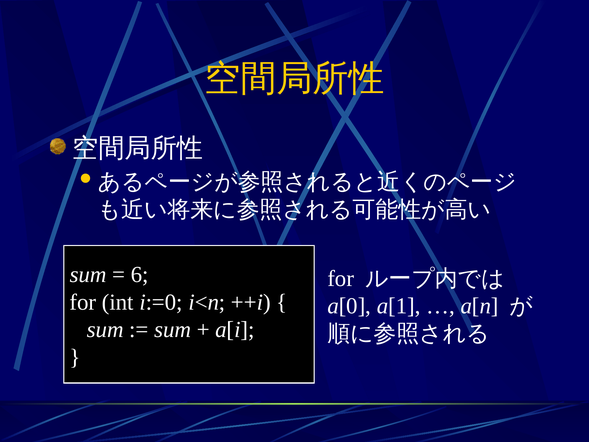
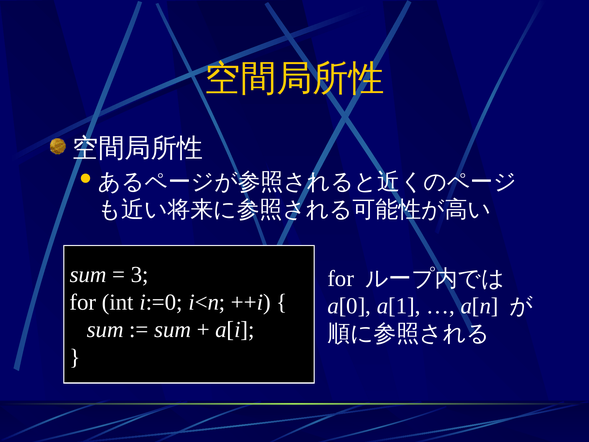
6: 6 -> 3 (140, 274)
